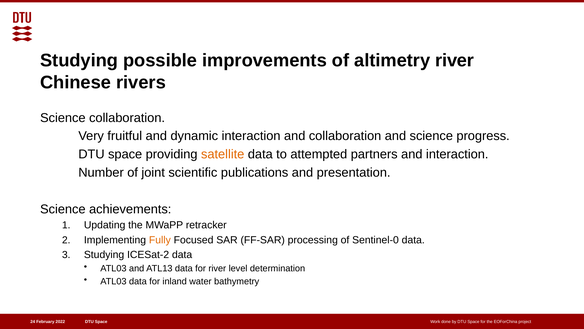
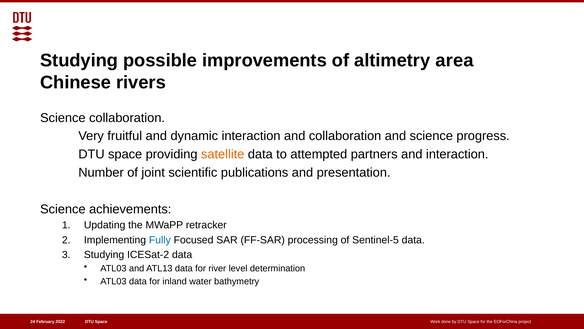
altimetry river: river -> area (454, 61)
Fully colour: orange -> blue (160, 240)
Sentinel-0: Sentinel-0 -> Sentinel-5 (376, 240)
